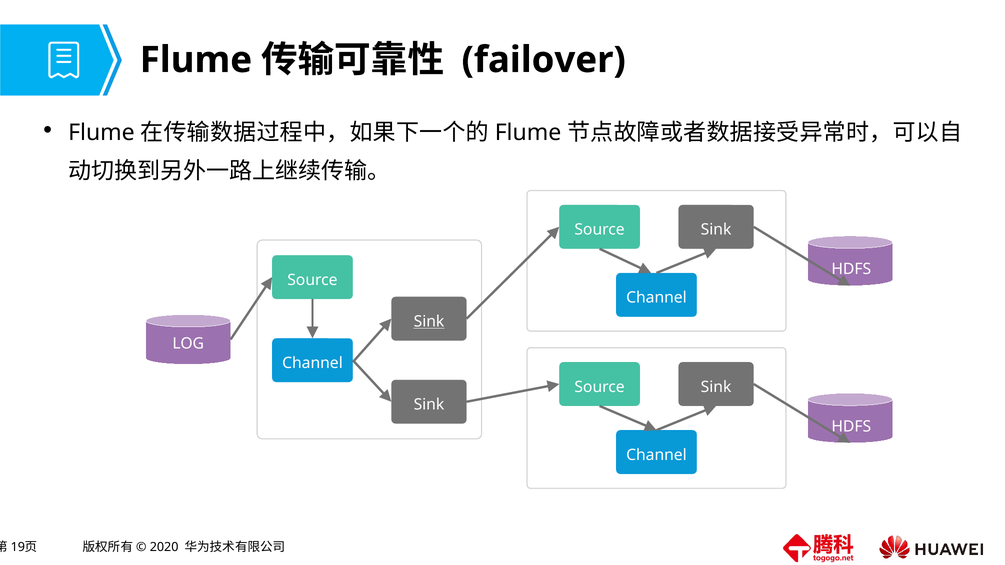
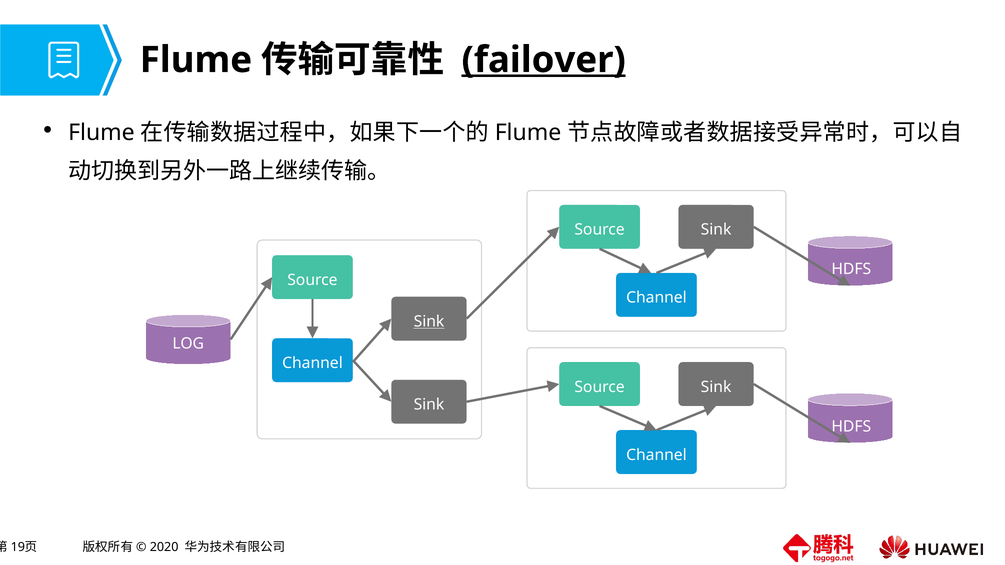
failover underline: none -> present (544, 60)
